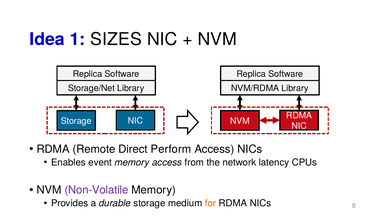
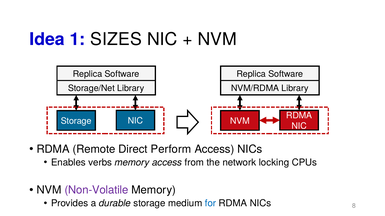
event: event -> verbs (100, 163)
latency: latency -> locking (274, 163)
for colour: orange -> blue (211, 204)
